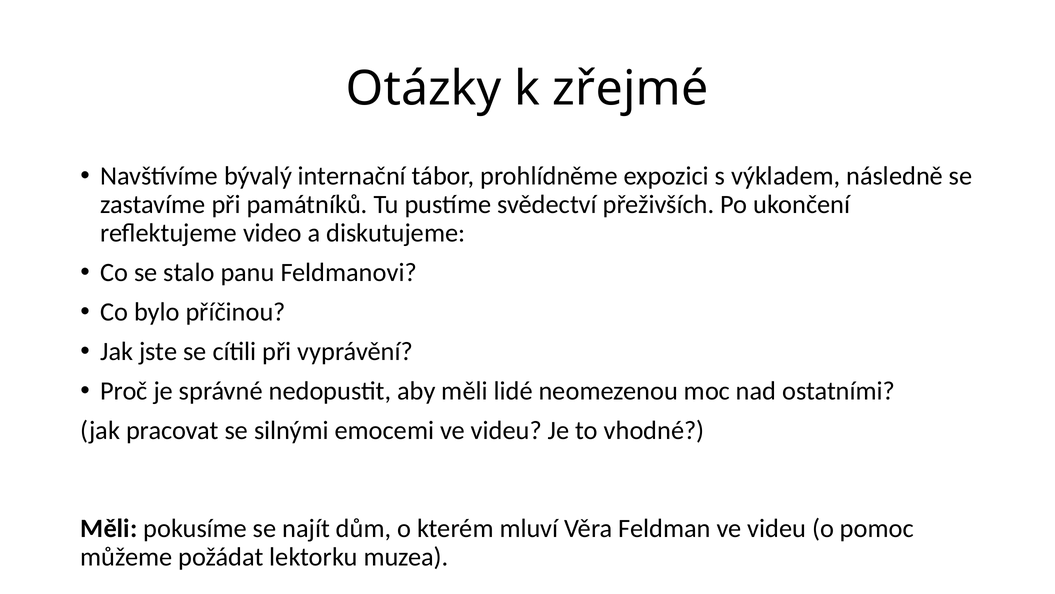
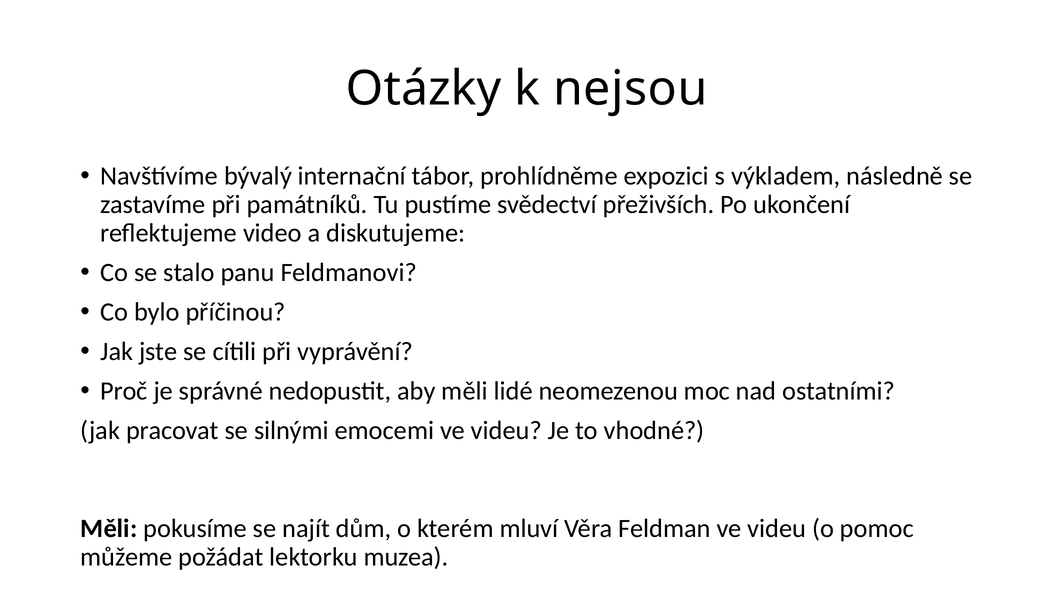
zřejmé: zřejmé -> nejsou (630, 89)
